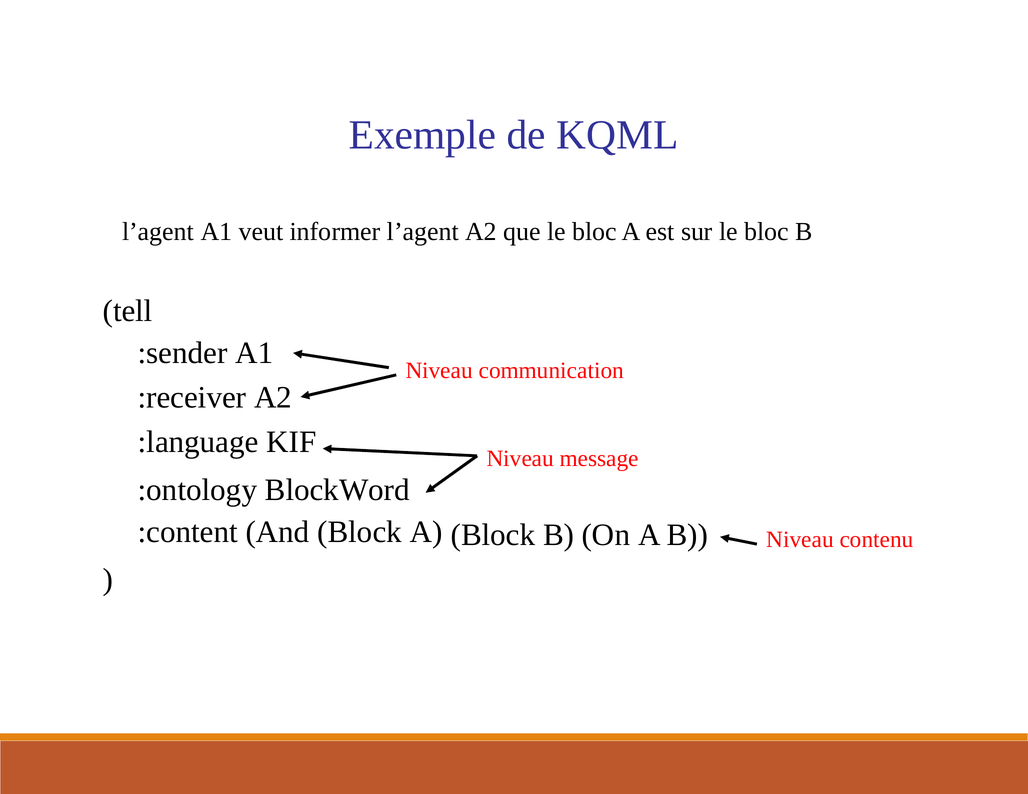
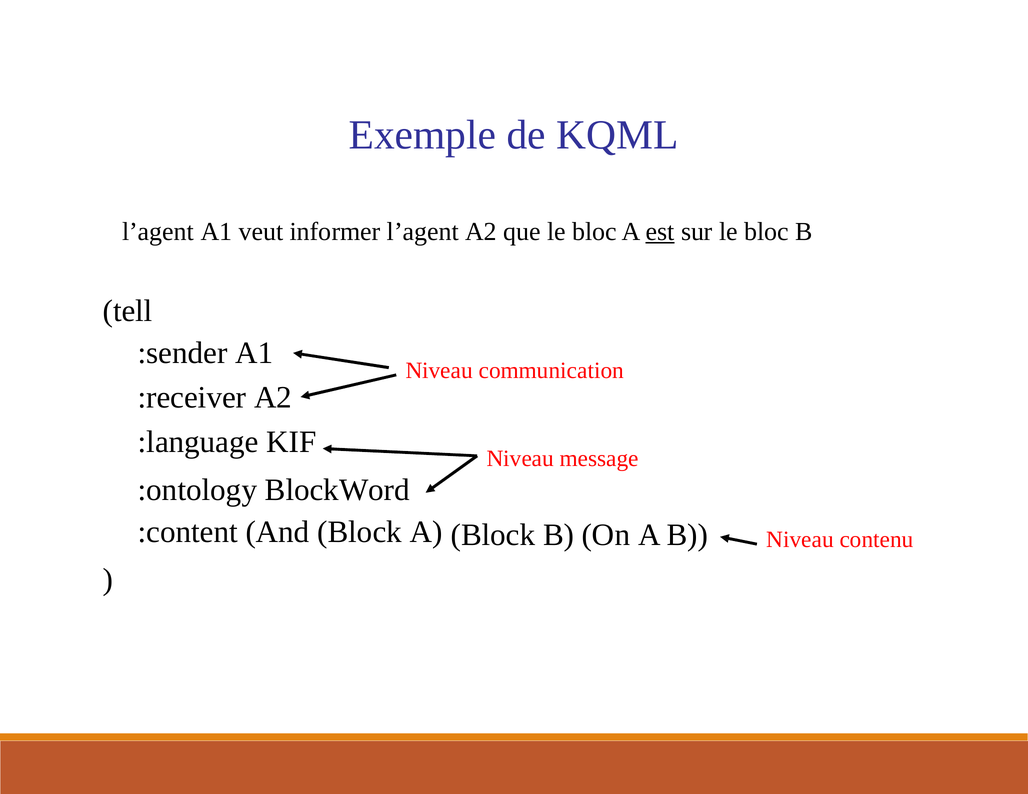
est underline: none -> present (660, 232)
